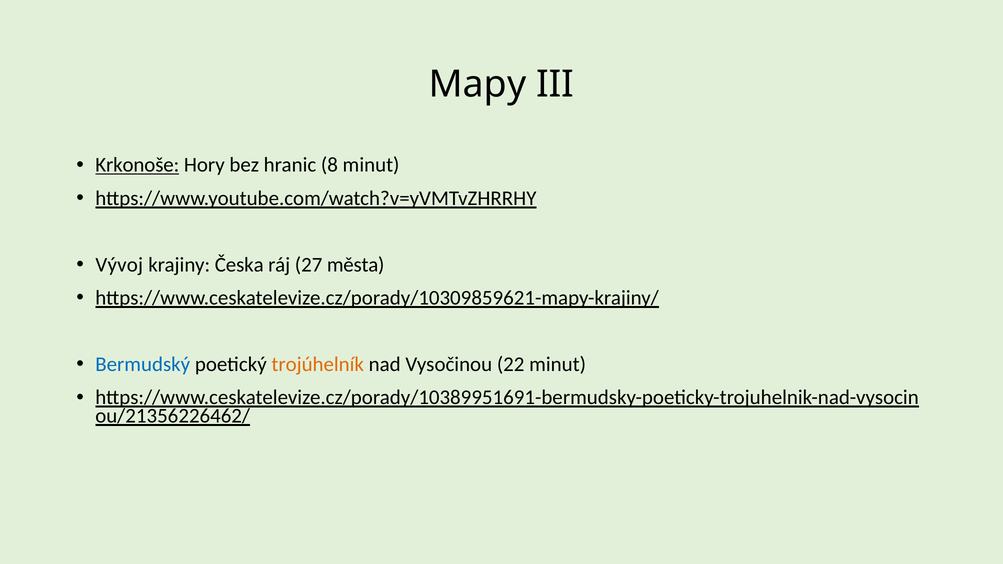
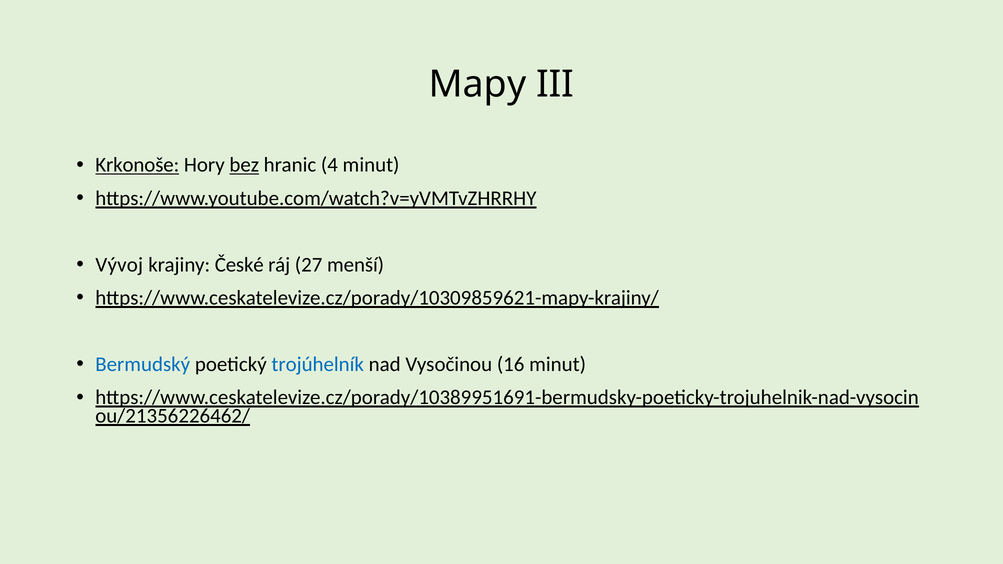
bez underline: none -> present (244, 165)
8: 8 -> 4 (329, 165)
Česka: Česka -> České (239, 265)
města: města -> menší (356, 265)
trojúhelník colour: orange -> blue (318, 364)
22: 22 -> 16 (511, 364)
